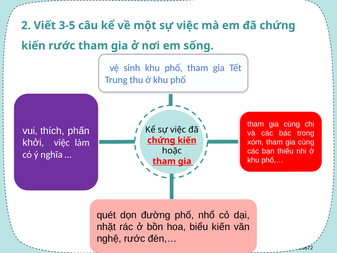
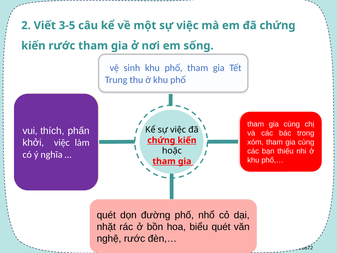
biểu kiến: kiến -> quét (221, 227)
